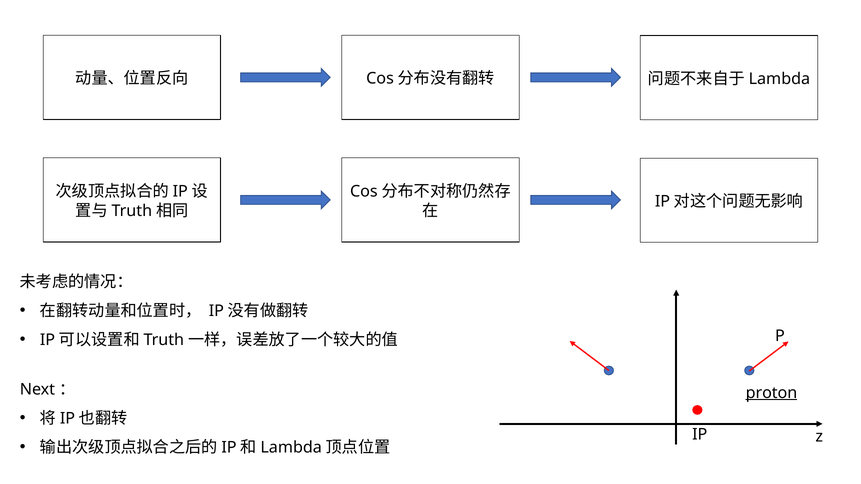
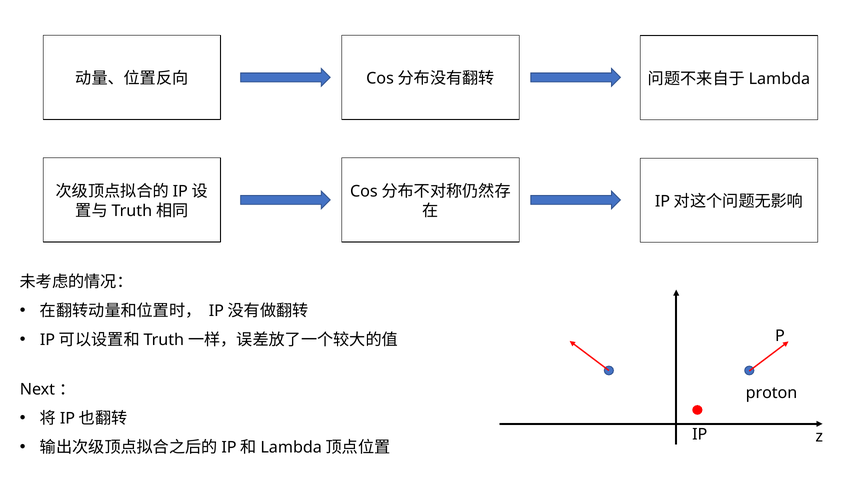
proton underline: present -> none (771, 393)
